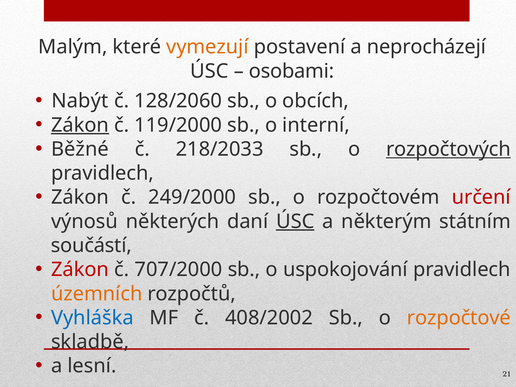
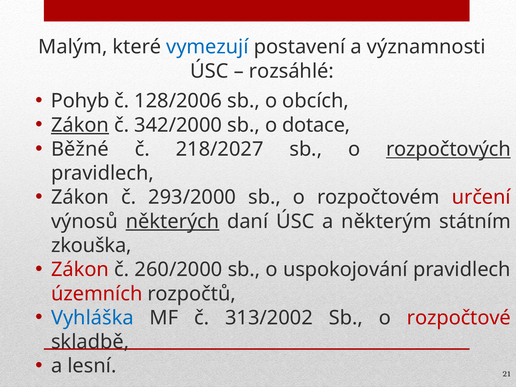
vymezují colour: orange -> blue (207, 47)
neprocházejí: neprocházejí -> významnosti (426, 47)
osobami: osobami -> rozsáhlé (291, 71)
Nabýt: Nabýt -> Pohyb (80, 101)
128/2060: 128/2060 -> 128/2006 (178, 101)
119/2000: 119/2000 -> 342/2000 (178, 125)
interní: interní -> dotace (316, 125)
218/2033: 218/2033 -> 218/2027 (220, 149)
249/2000: 249/2000 -> 293/2000 (192, 197)
některých underline: none -> present (173, 221)
ÚSC underline: present -> none (295, 221)
součástí: součástí -> zkouška (91, 246)
707/2000: 707/2000 -> 260/2000 (178, 270)
územních colour: orange -> red (97, 294)
408/2002: 408/2002 -> 313/2002 (269, 318)
rozpočtové colour: orange -> red (459, 318)
